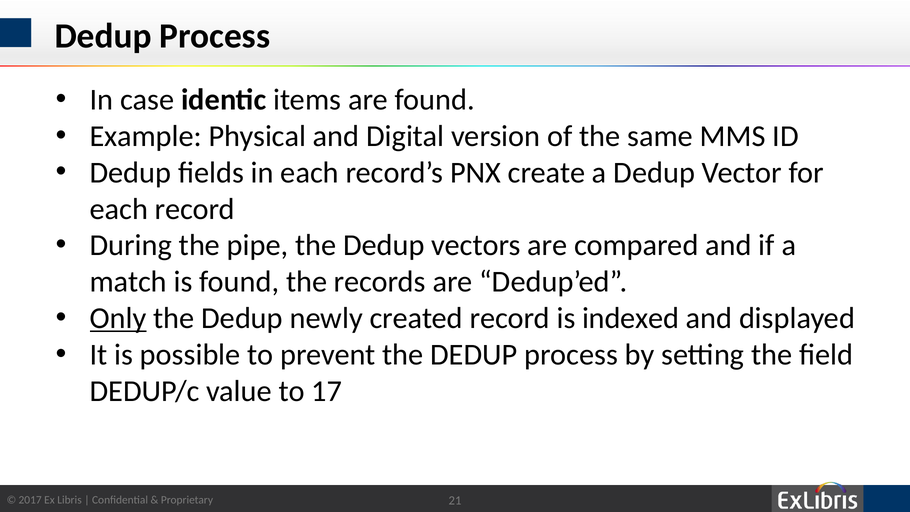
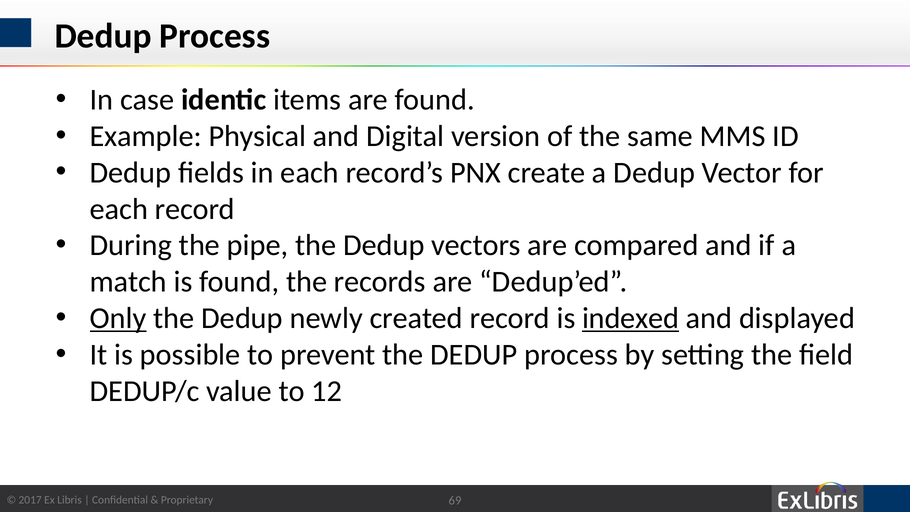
indexed underline: none -> present (631, 318)
17: 17 -> 12 (327, 391)
21: 21 -> 69 (455, 501)
